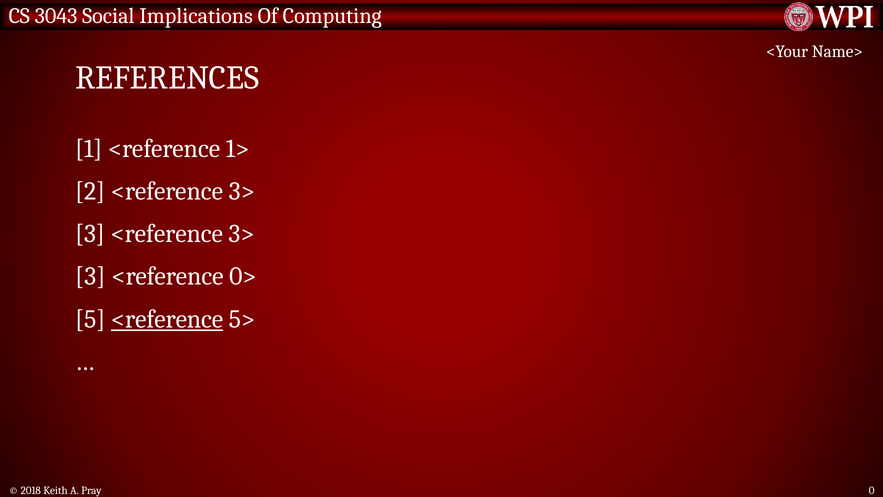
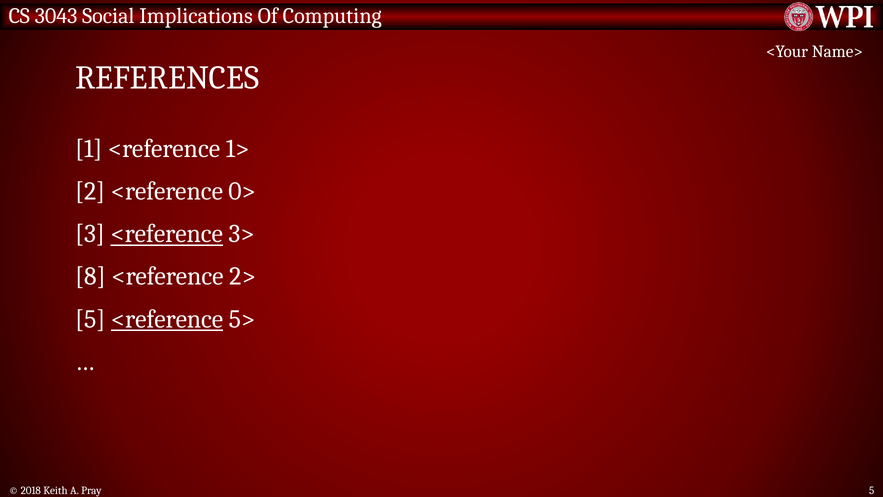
2 <reference 3>: 3> -> 0> (242, 191)
<reference underline: none -> present (167, 234)
3: 3 -> 8 (90, 276)
0>: 0> -> 2> (243, 276)
Pray 0: 0 -> 5 (872, 490)
